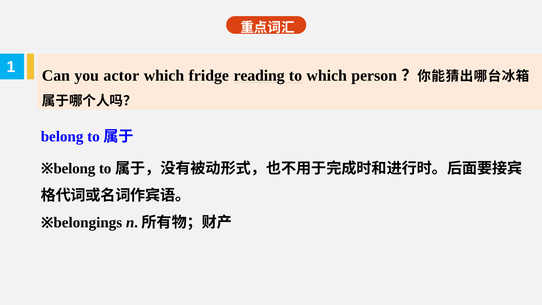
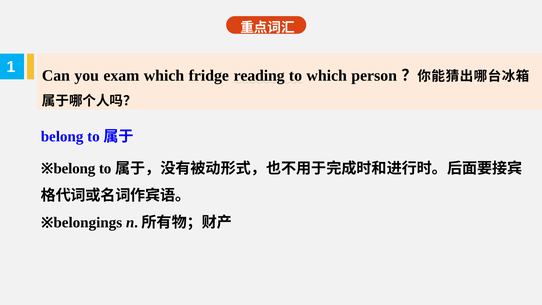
actor: actor -> exam (121, 75)
